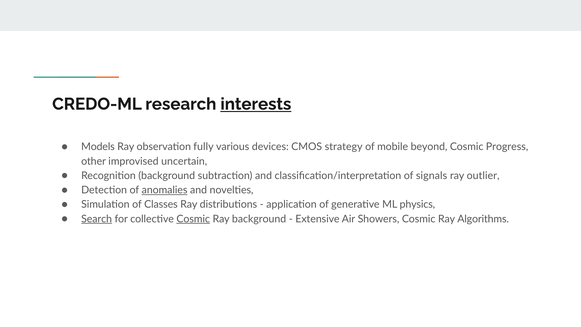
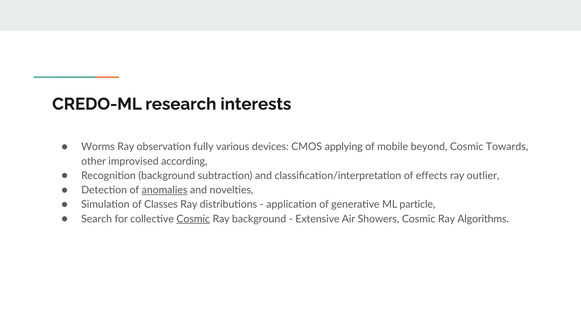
interests underline: present -> none (256, 104)
Models: Models -> Worms (98, 147)
strategy: strategy -> applying (344, 147)
Progress: Progress -> Towards (507, 147)
uncertain: uncertain -> according (184, 161)
signals: signals -> effects (432, 176)
physics: physics -> particle (417, 204)
Search underline: present -> none (97, 219)
